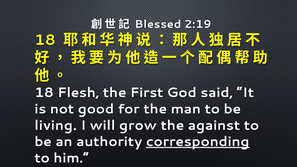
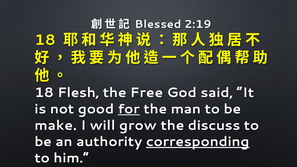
First: First -> Free (147, 93)
for underline: none -> present (129, 109)
living: living -> make (56, 125)
against: against -> discuss (214, 125)
